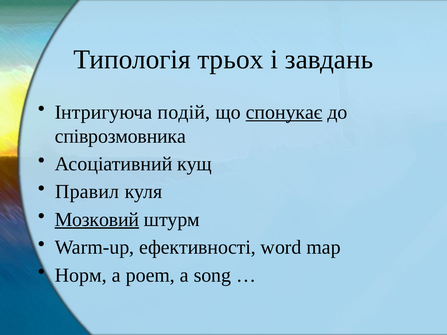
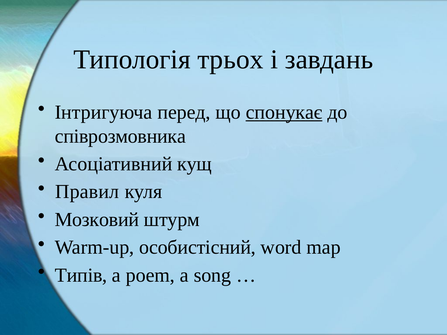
подій: подій -> перед (184, 112)
Мозковий underline: present -> none (97, 220)
ефективності: ефективності -> особистісний (198, 248)
Норм: Норм -> Типів (81, 275)
